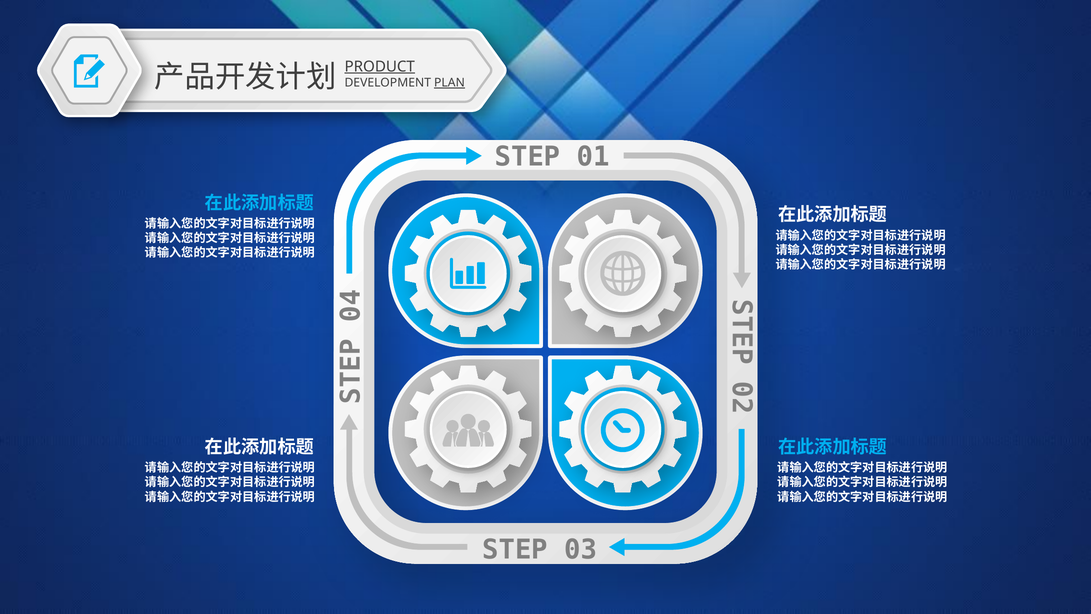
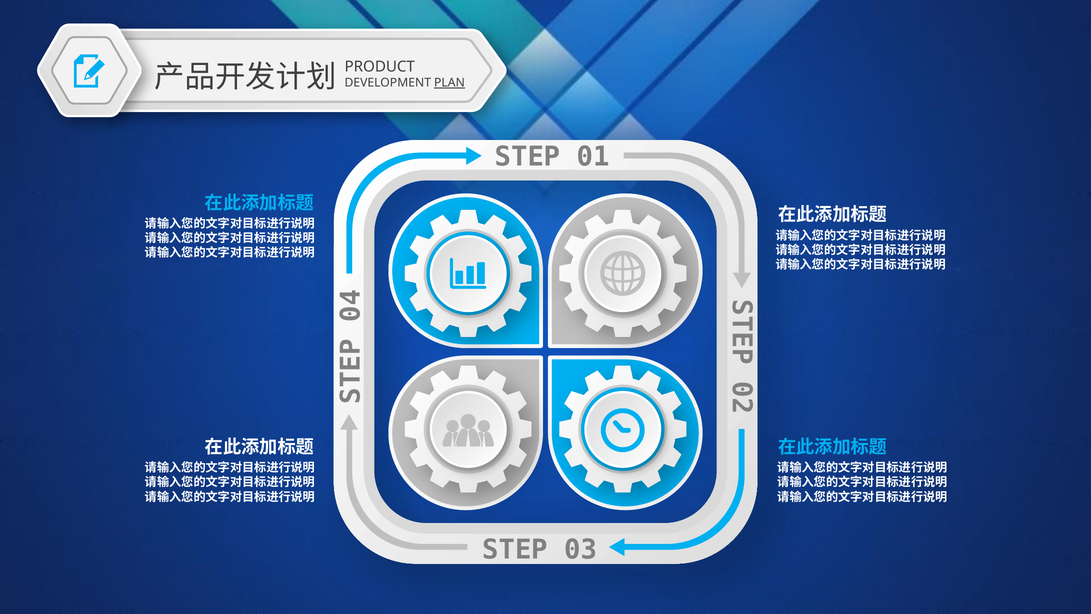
PRODUCT underline: present -> none (380, 67)
